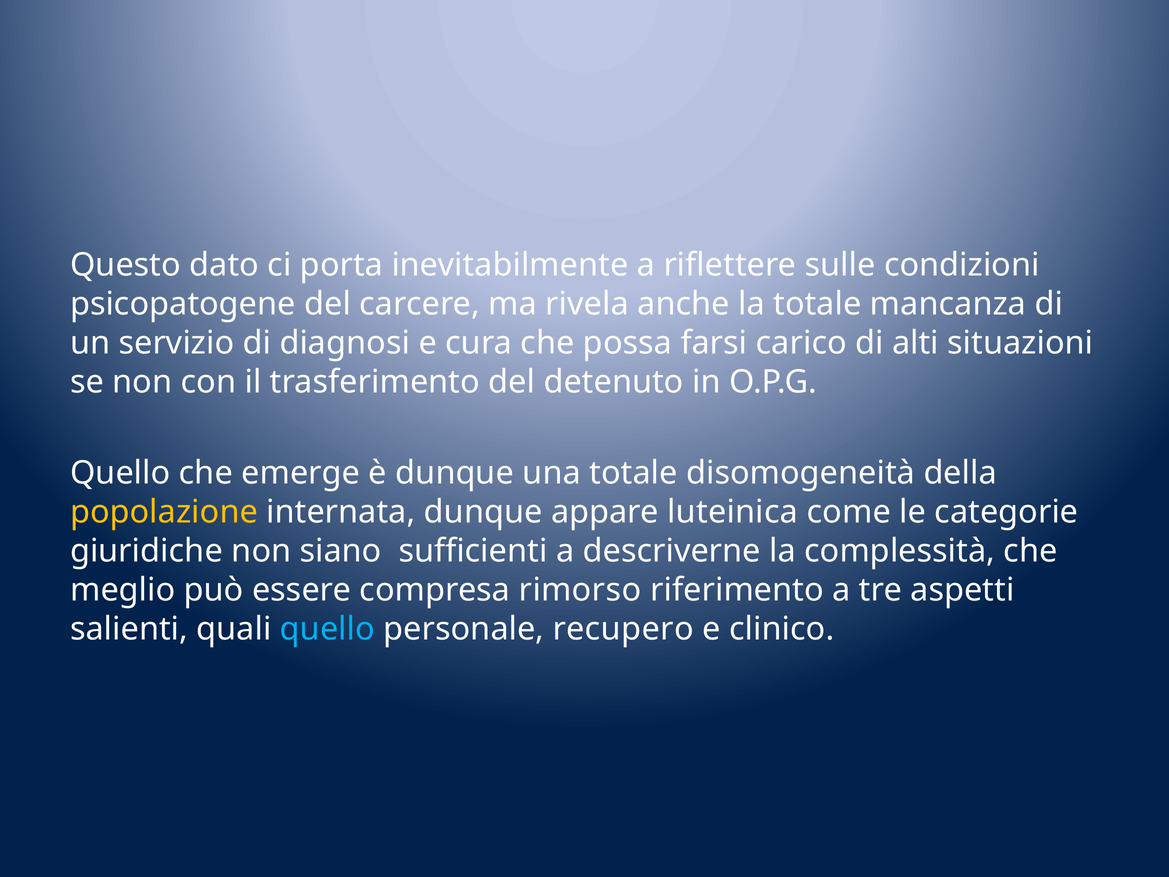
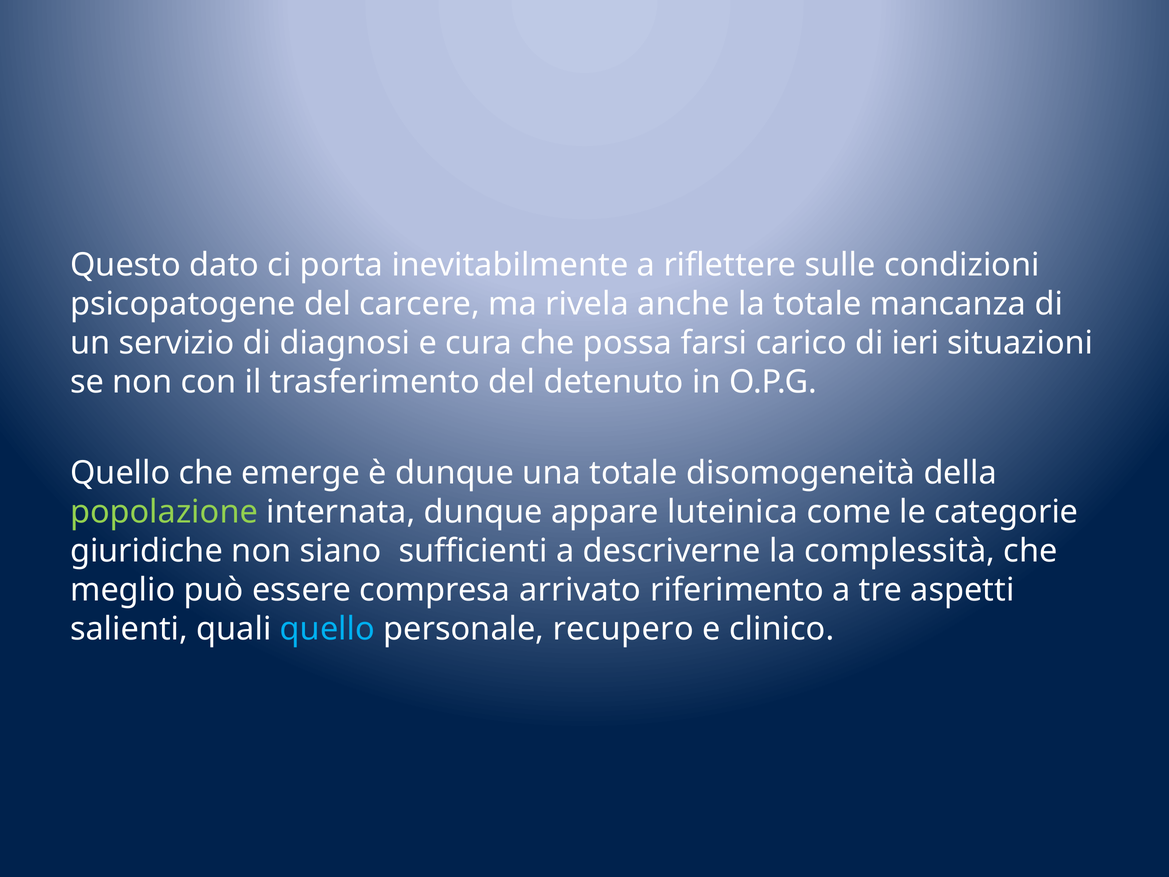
alti: alti -> ieri (916, 343)
popolazione colour: yellow -> light green (164, 512)
rimorso: rimorso -> arrivato (580, 590)
